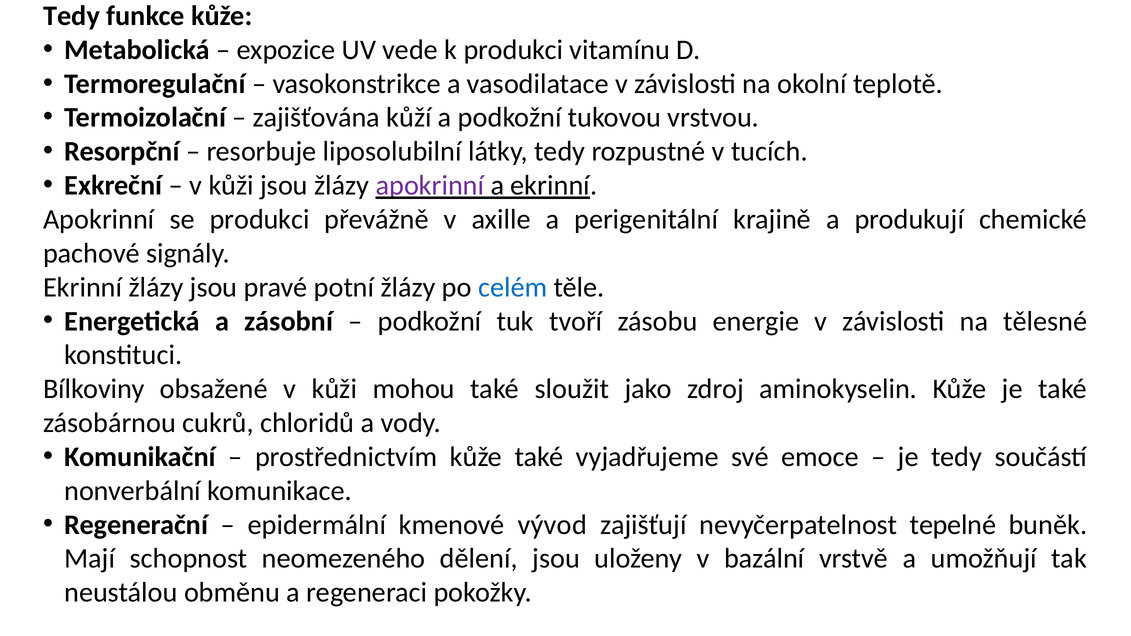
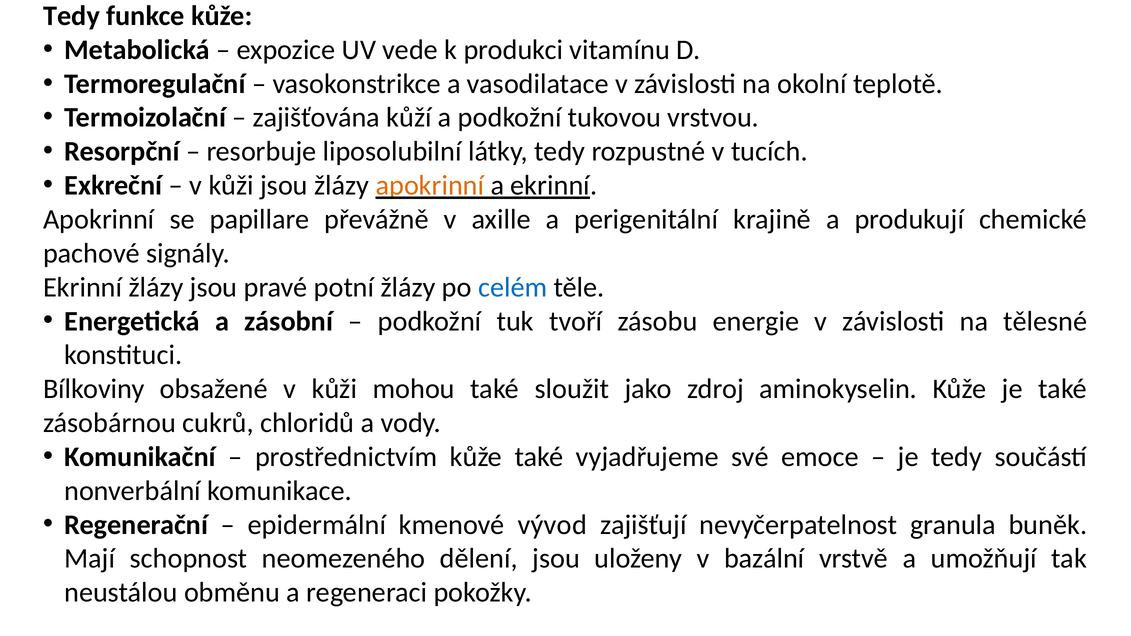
apokrinní colour: purple -> orange (430, 186)
se produkci: produkci -> papillare (260, 219)
tepelné: tepelné -> granula (953, 525)
